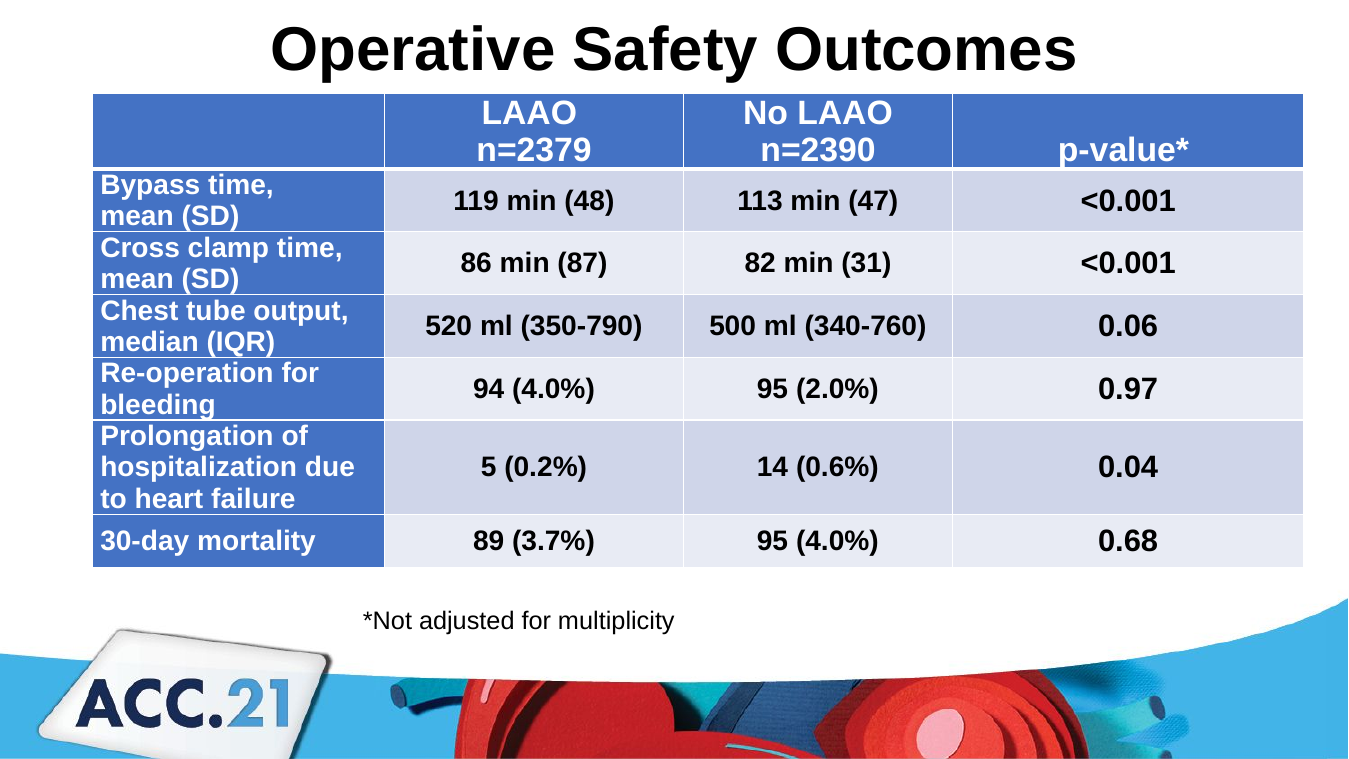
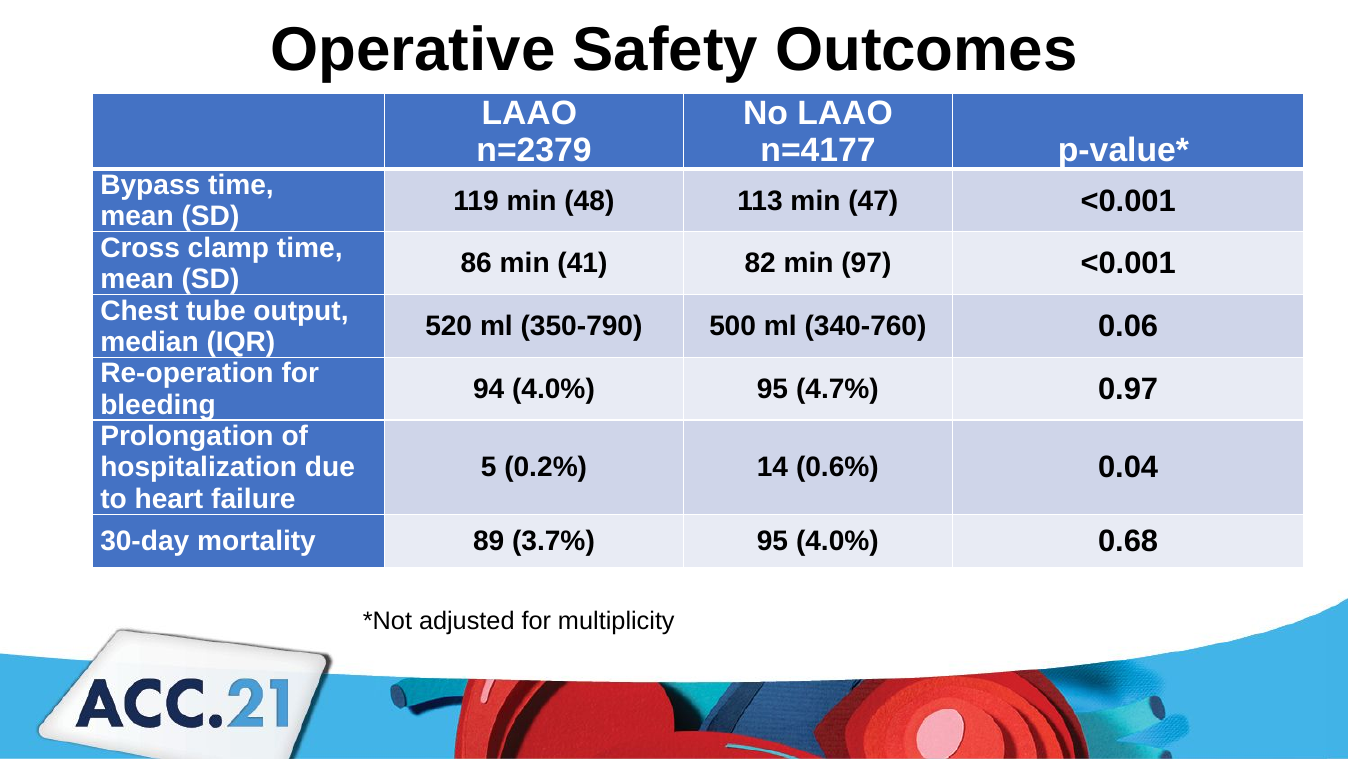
n=2390: n=2390 -> n=4177 (818, 151)
87: 87 -> 41 (582, 264)
31: 31 -> 97 (866, 264)
2.0%: 2.0% -> 4.7% (837, 389)
